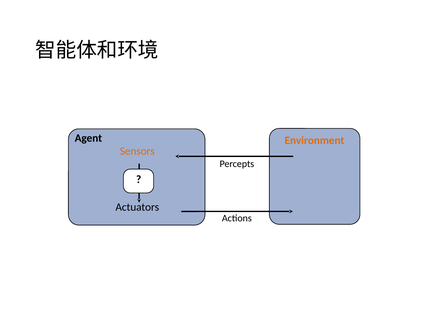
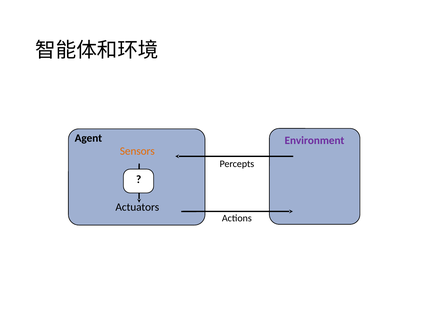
Environment colour: orange -> purple (314, 141)
